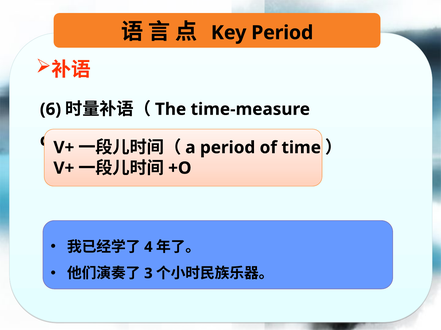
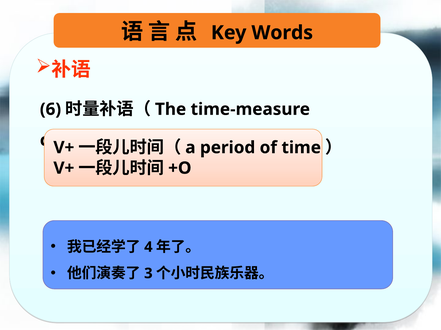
Key Period: Period -> Words (282, 33)
